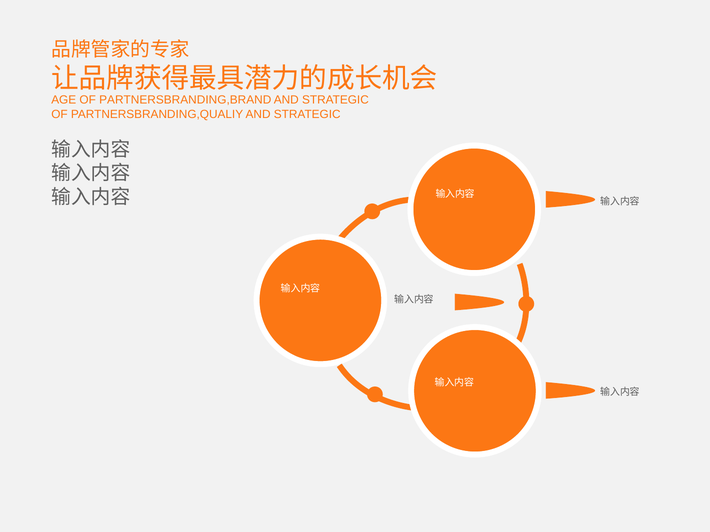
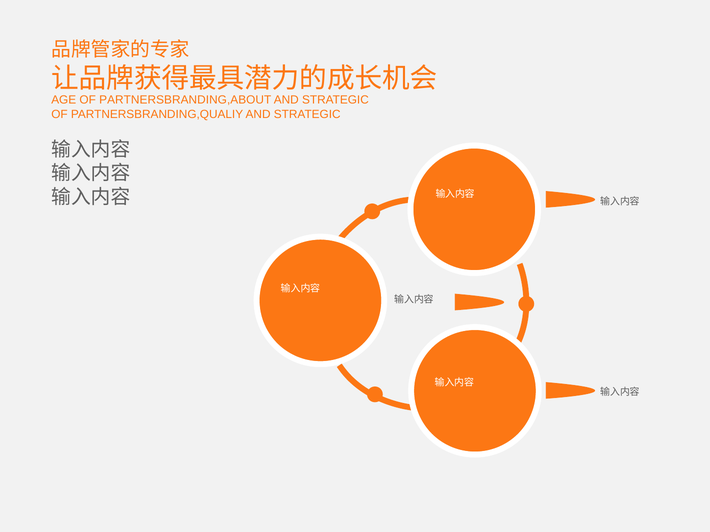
PARTNERSBRANDING,BRAND: PARTNERSBRANDING,BRAND -> PARTNERSBRANDING,ABOUT (185, 100)
